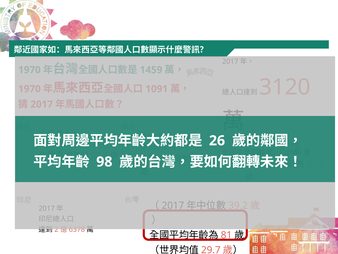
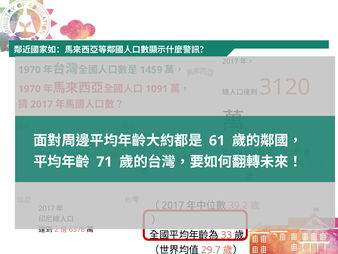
26: 26 -> 61 (217, 140)
98: 98 -> 71 (104, 162)
81: 81 -> 33 (226, 235)
